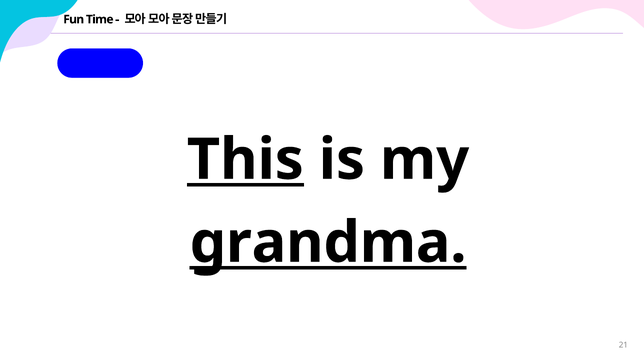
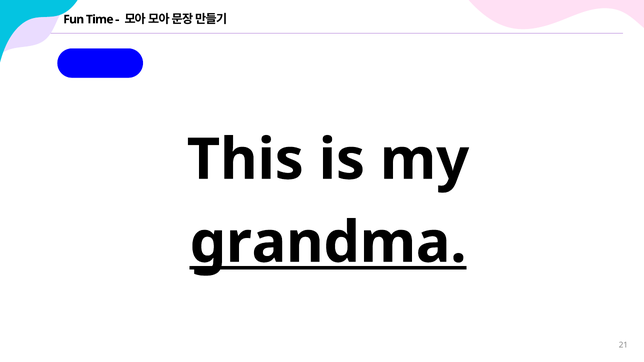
This underline: present -> none (245, 160)
